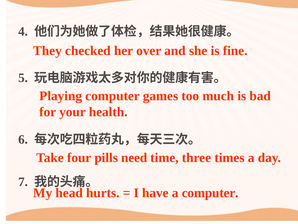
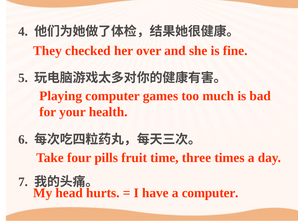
need: need -> fruit (134, 157)
